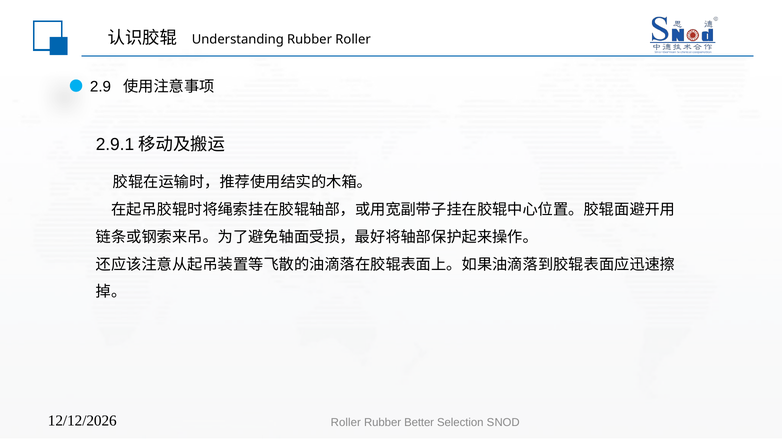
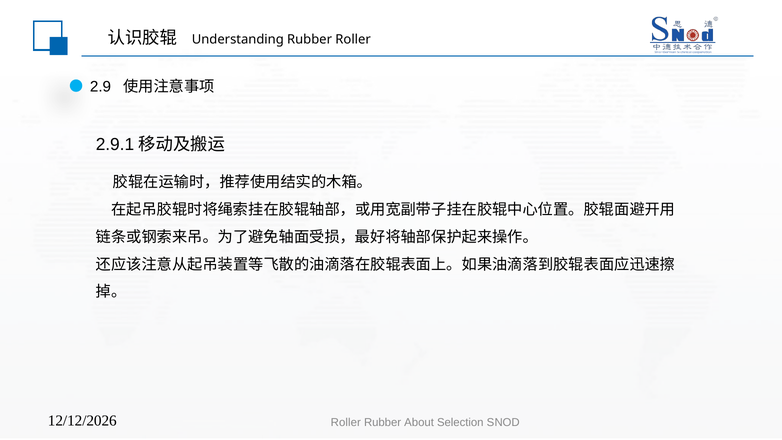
Better: Better -> About (419, 422)
